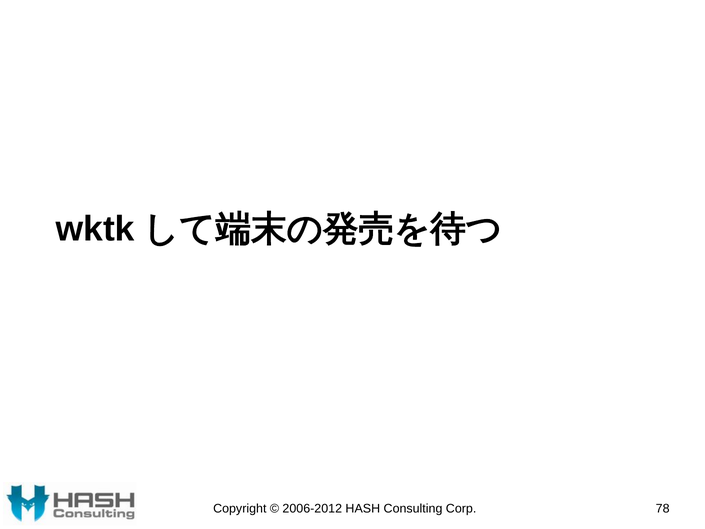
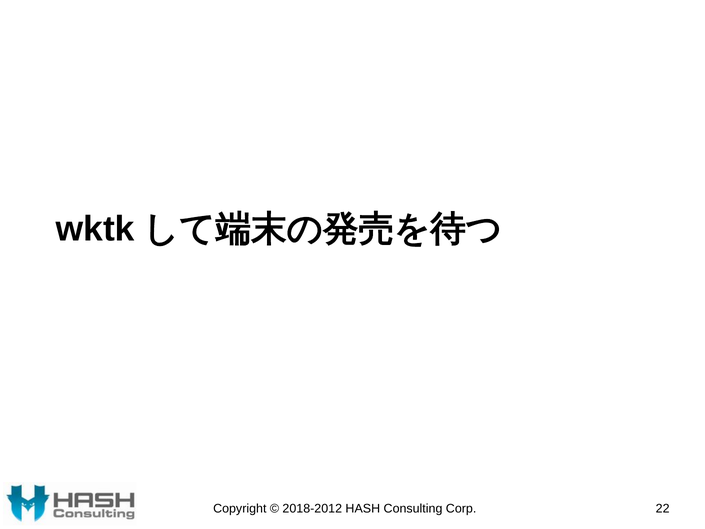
2006-2012: 2006-2012 -> 2018-2012 (312, 508)
78: 78 -> 22 (663, 508)
